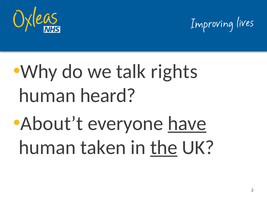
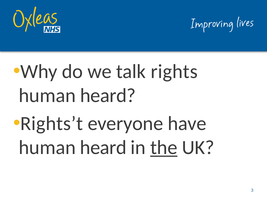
About’t: About’t -> Rights’t (52, 124)
have underline: present -> none (187, 124)
taken: taken -> heard (103, 148)
